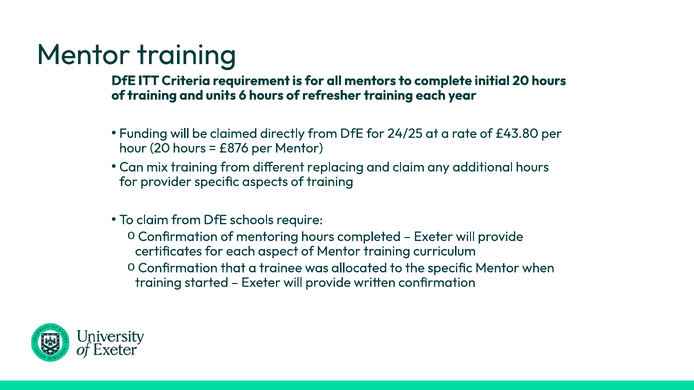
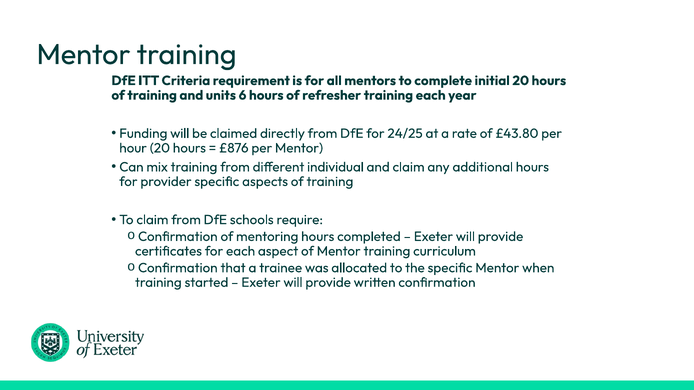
replacing: replacing -> individual (335, 167)
